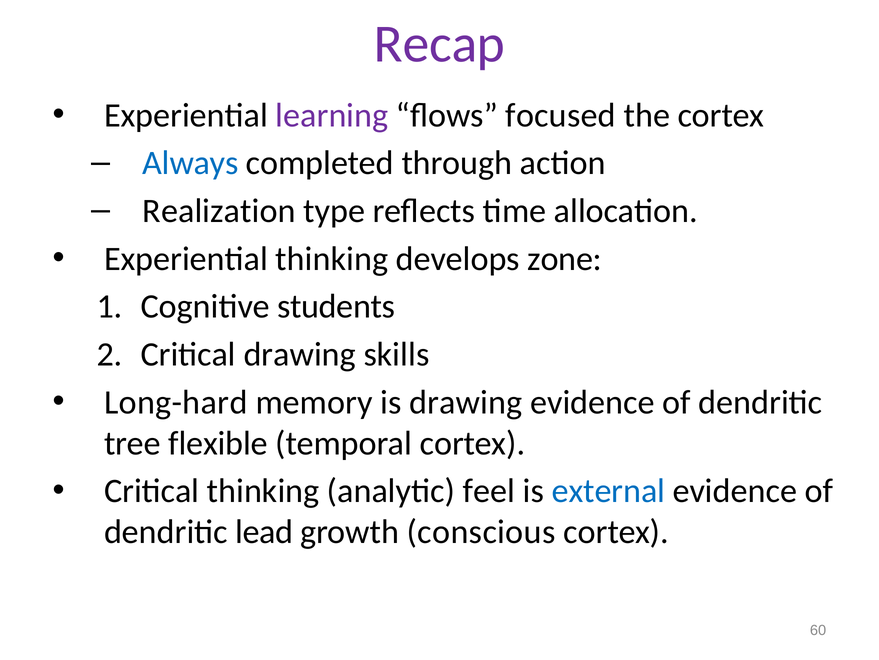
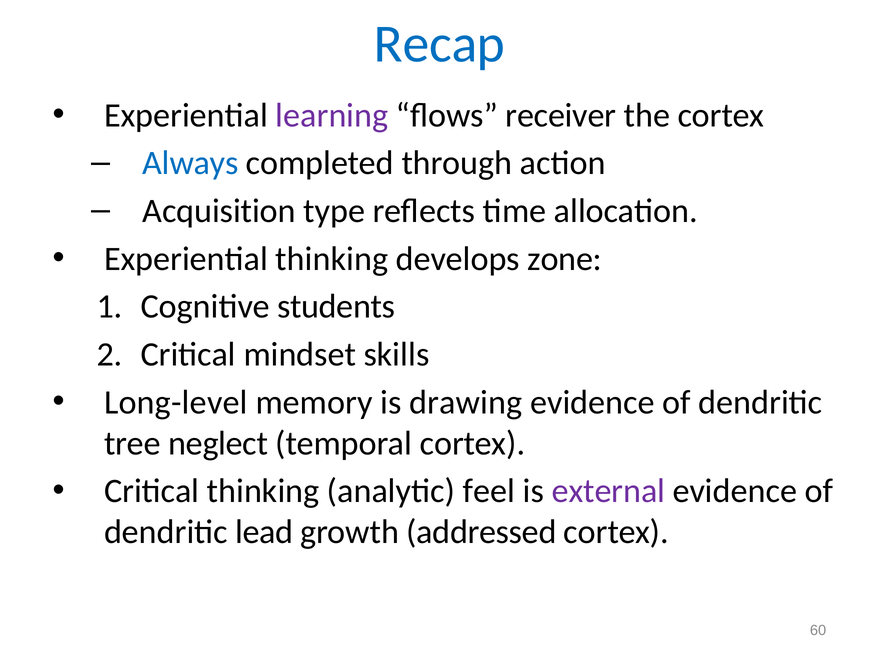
Recap colour: purple -> blue (440, 44)
focused: focused -> receiver (561, 115)
Realization: Realization -> Acquisition (219, 211)
Critical drawing: drawing -> mindset (300, 354)
Long-hard: Long-hard -> Long-level (176, 402)
flexible: flexible -> neglect (218, 443)
external colour: blue -> purple (608, 491)
conscious: conscious -> addressed (481, 532)
